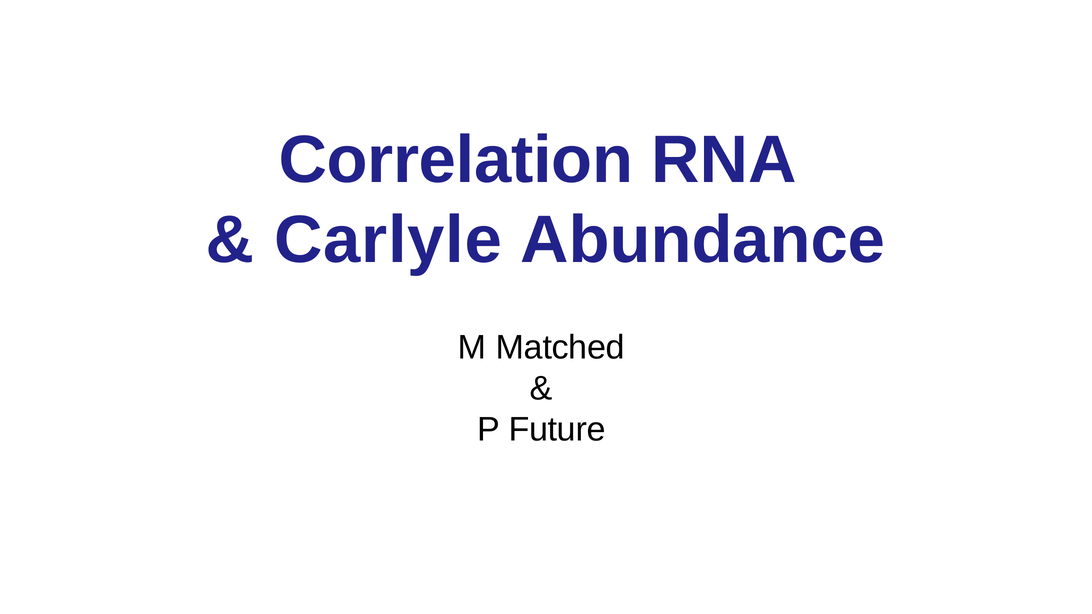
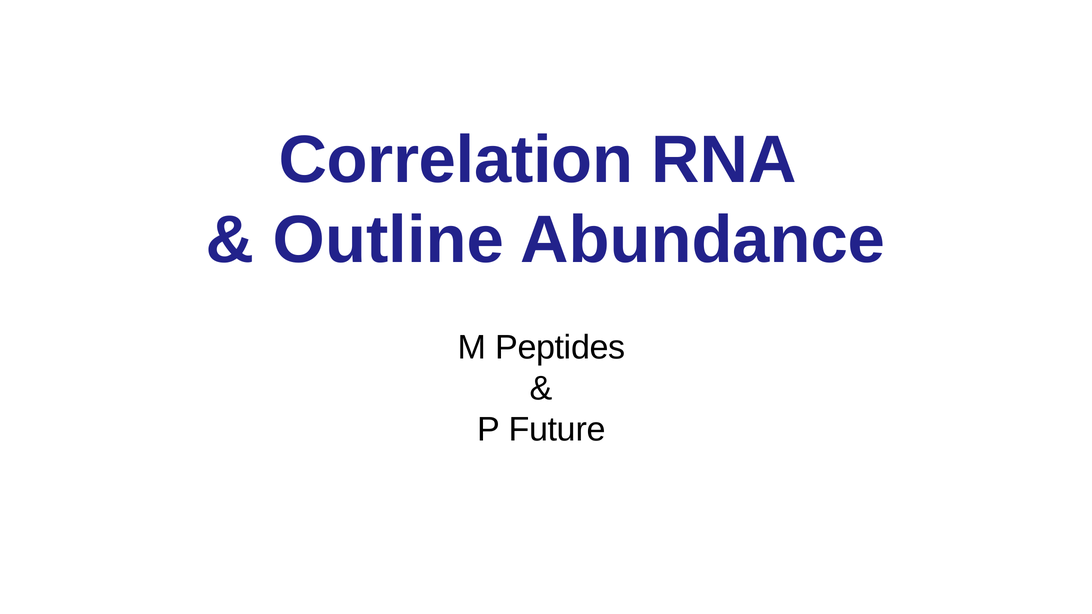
Carlyle: Carlyle -> Outline (388, 240)
Matched: Matched -> Peptides (560, 348)
